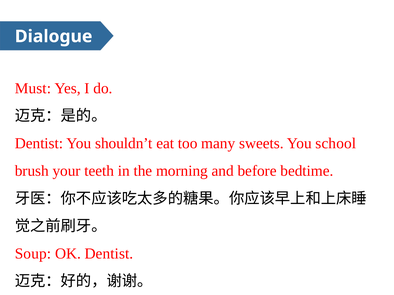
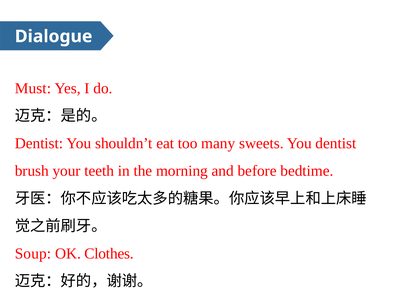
You school: school -> dentist (336, 144)
OK Dentist: Dentist -> Clothes (109, 254)
